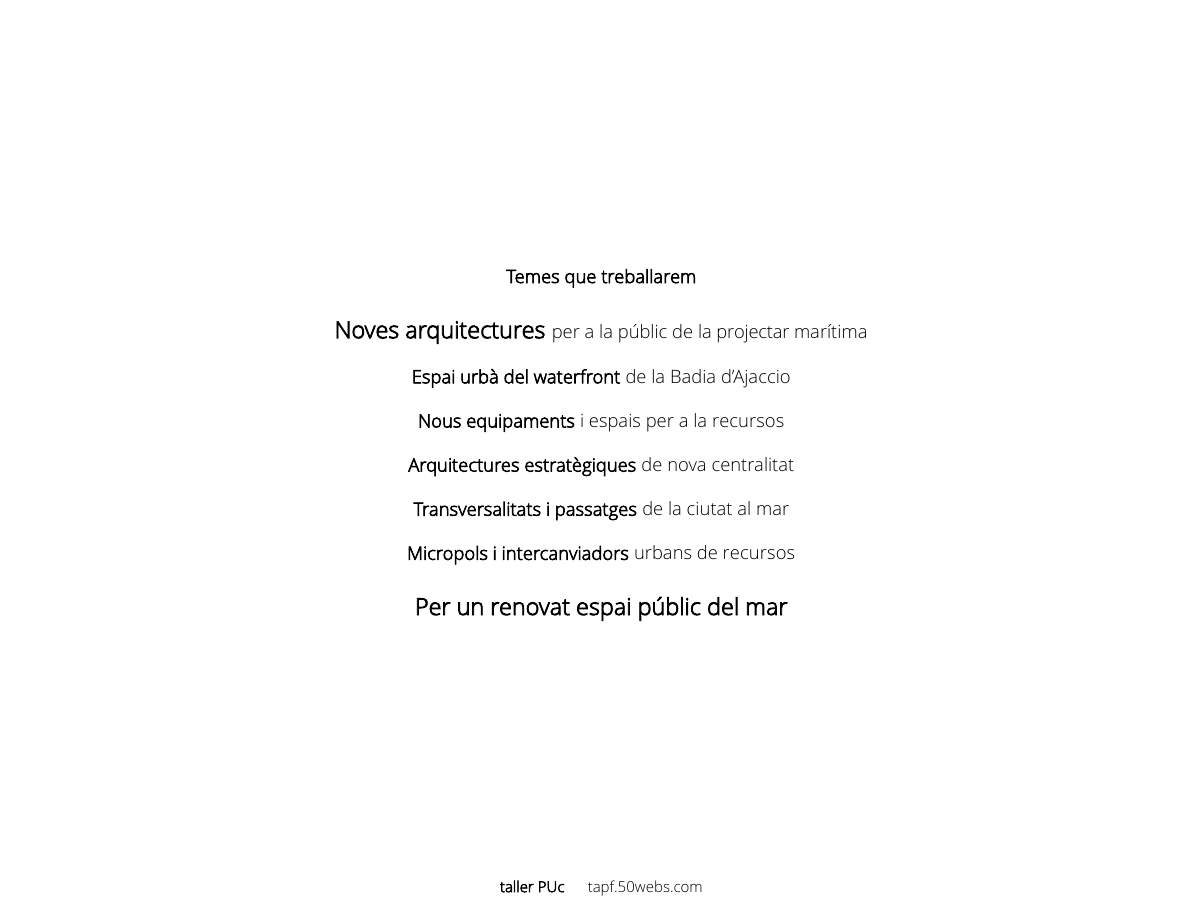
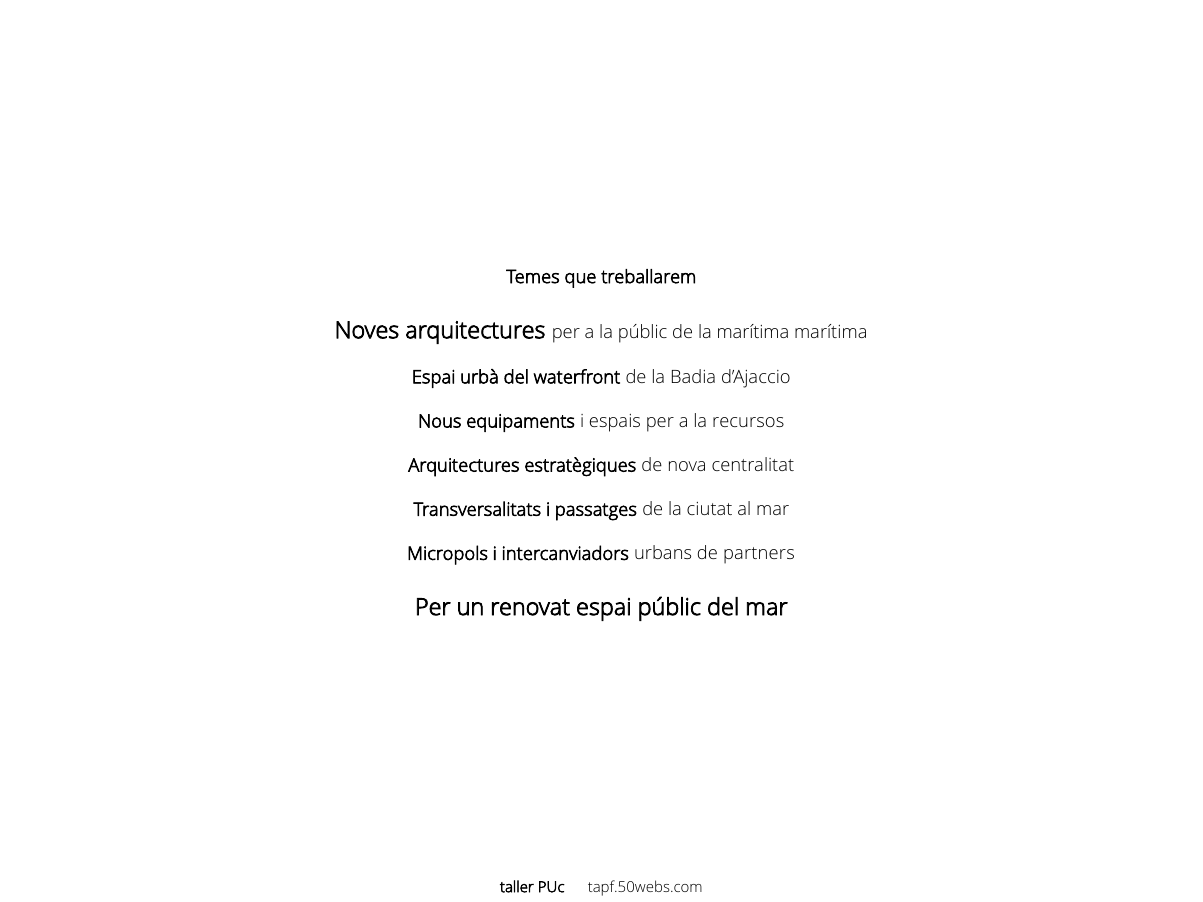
la projectar: projectar -> marítima (753, 332)
de recursos: recursos -> partners (759, 554)
